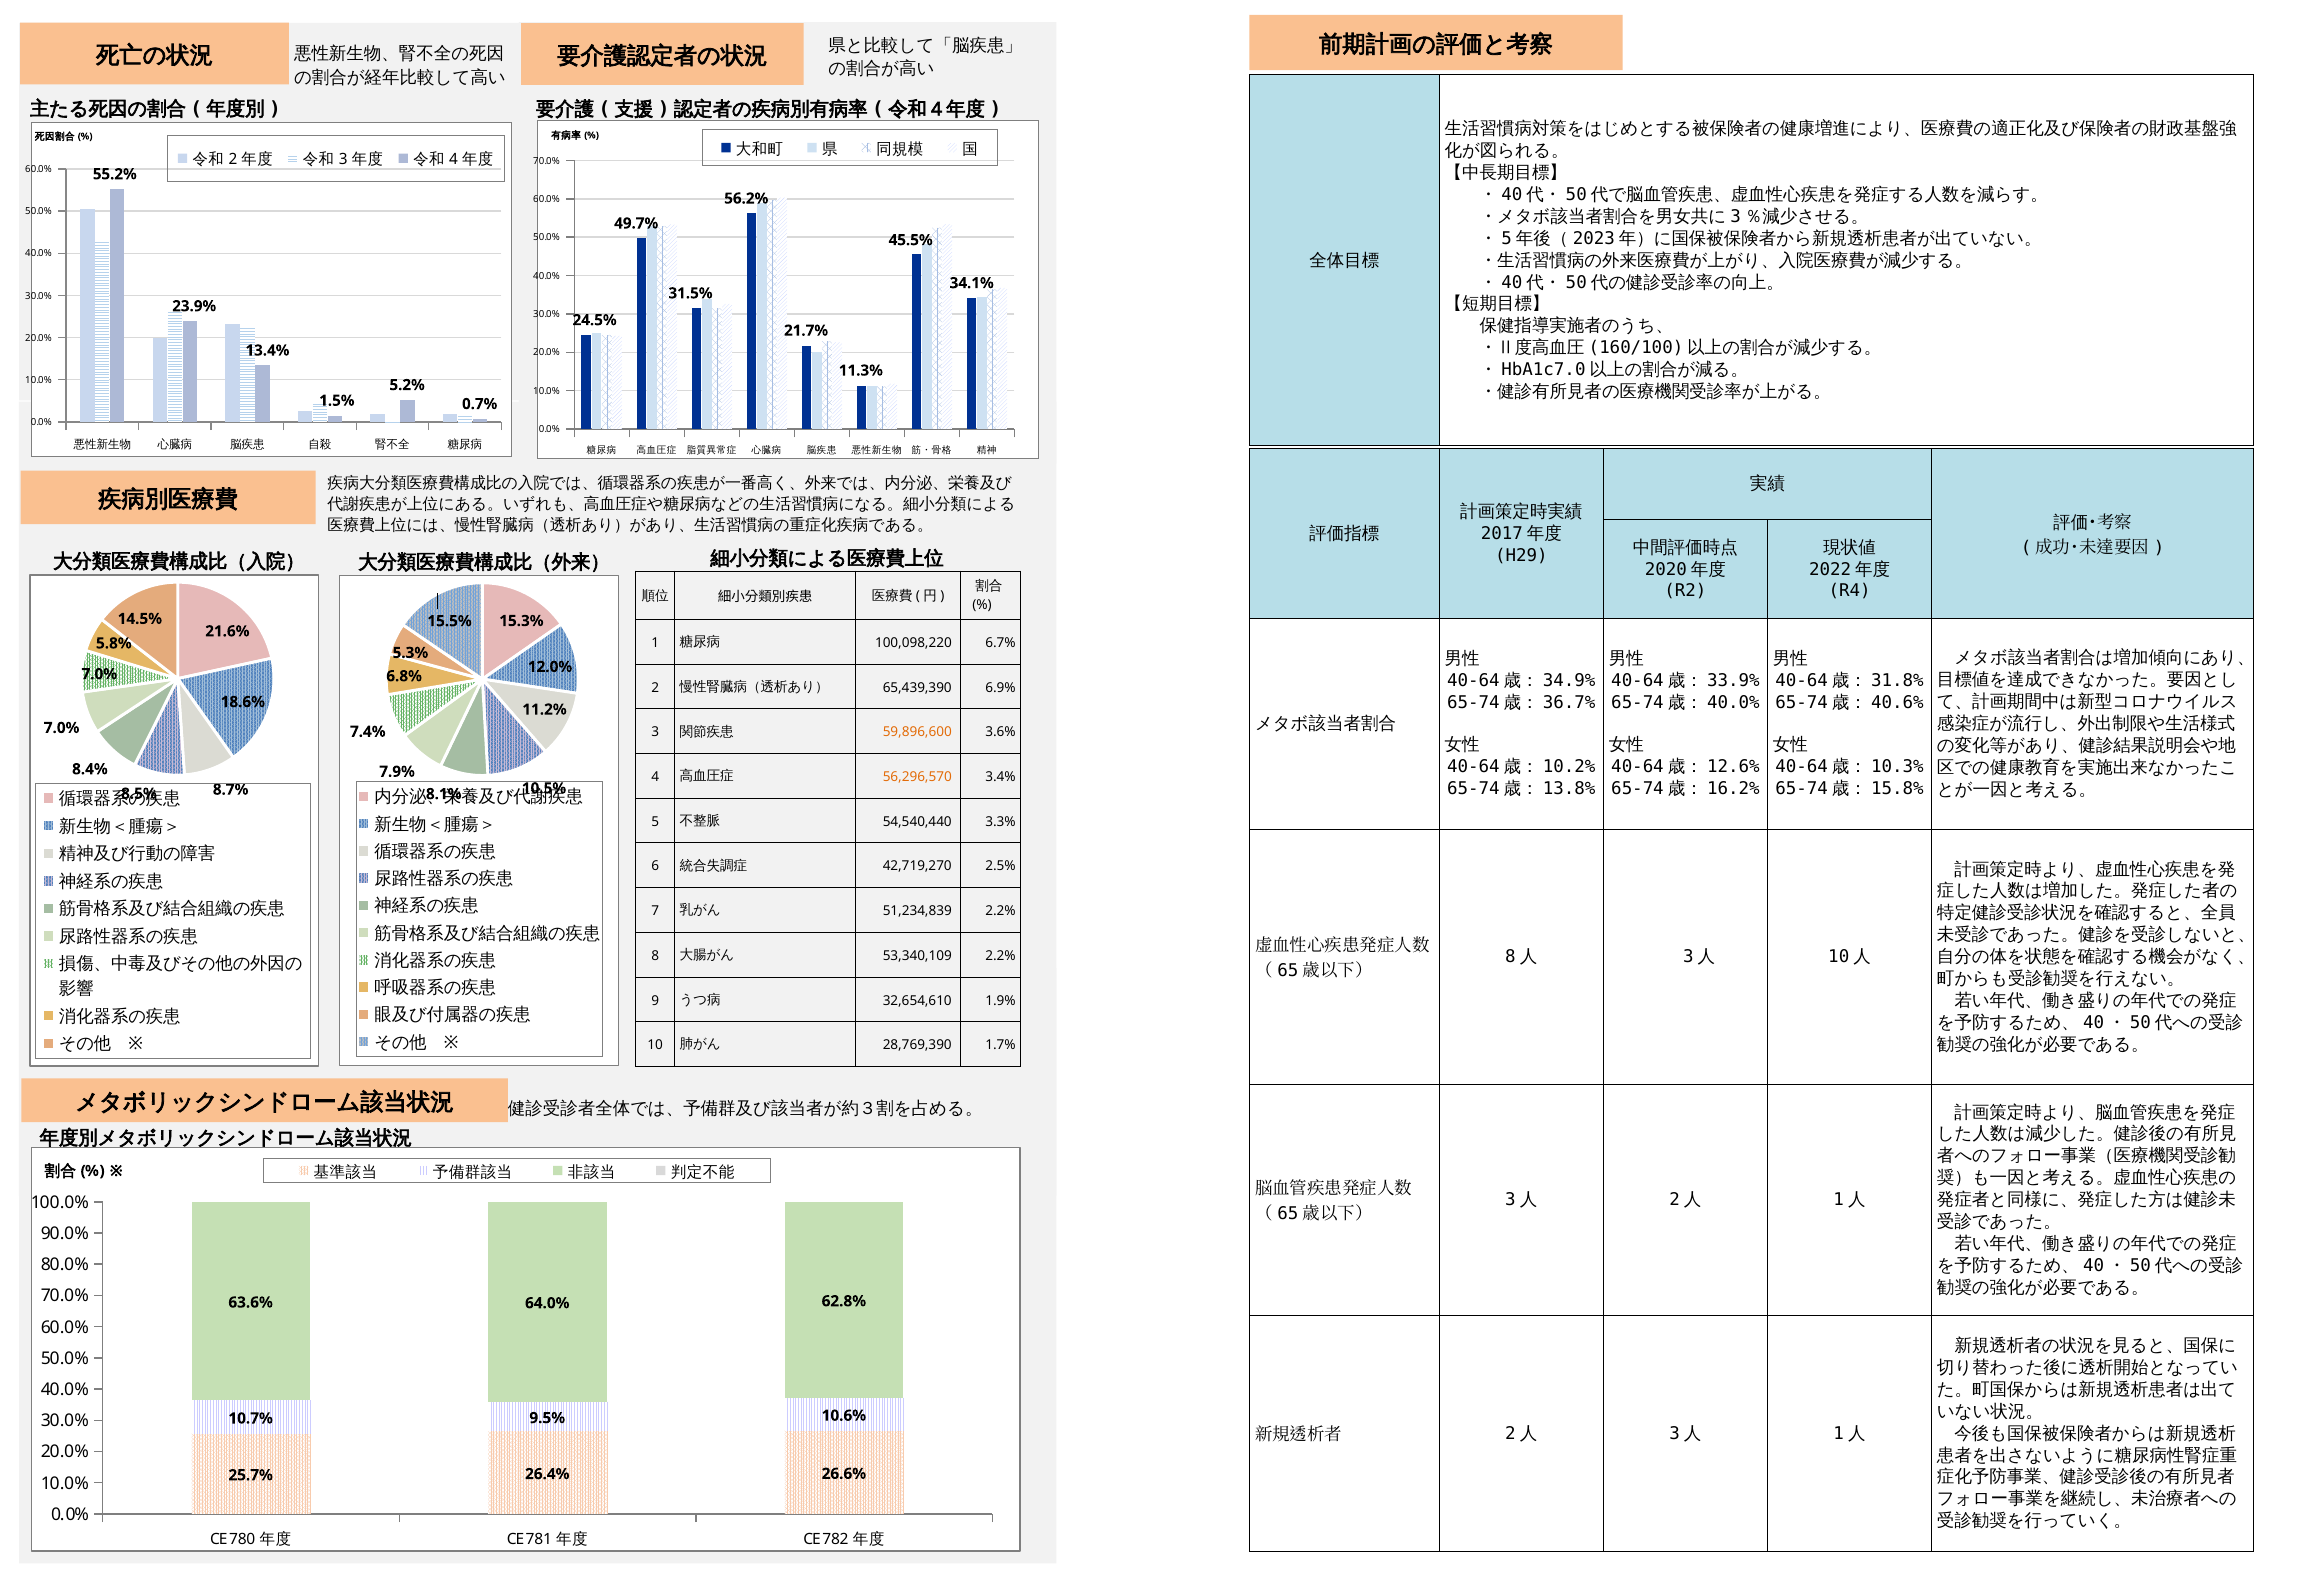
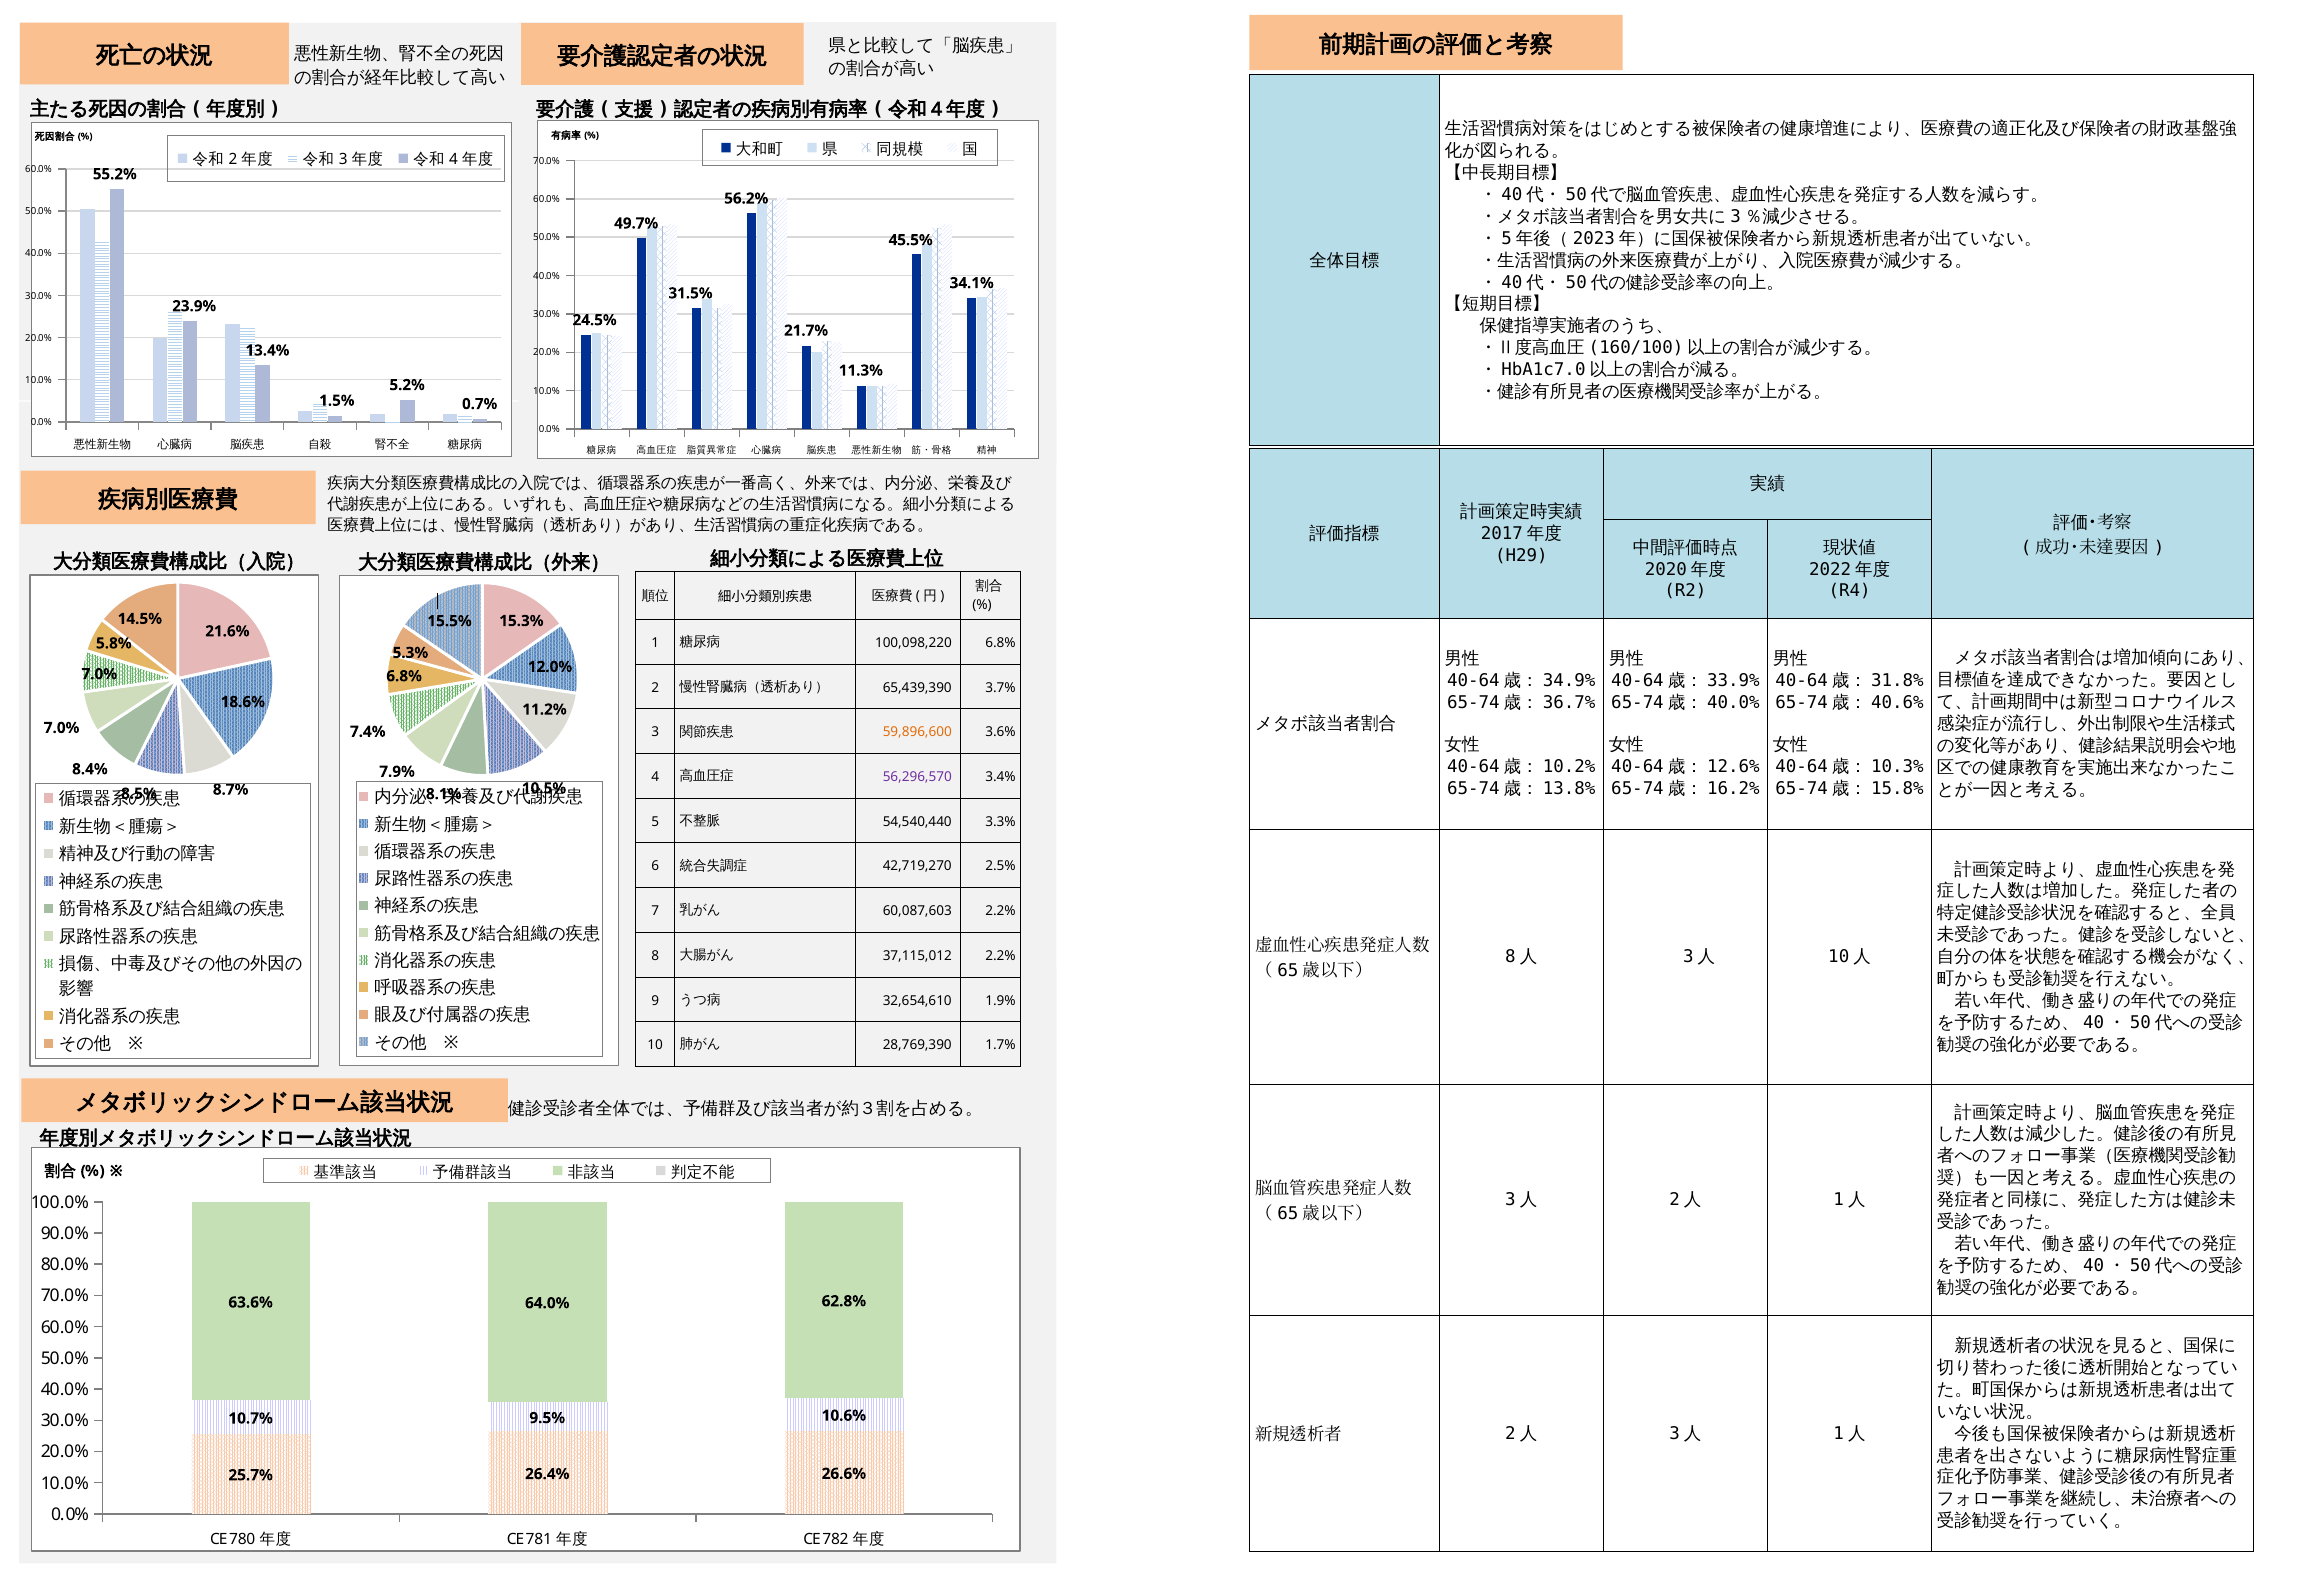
100,098,220 6.7%: 6.7% -> 6.8% (1001, 643)
6.9%: 6.9% -> 3.7% (1001, 688)
56,296,570 colour: orange -> purple (917, 777)
51,234,839: 51,234,839 -> 60,087,603 (917, 911)
53,340,109: 53,340,109 -> 37,115,012 (917, 956)
